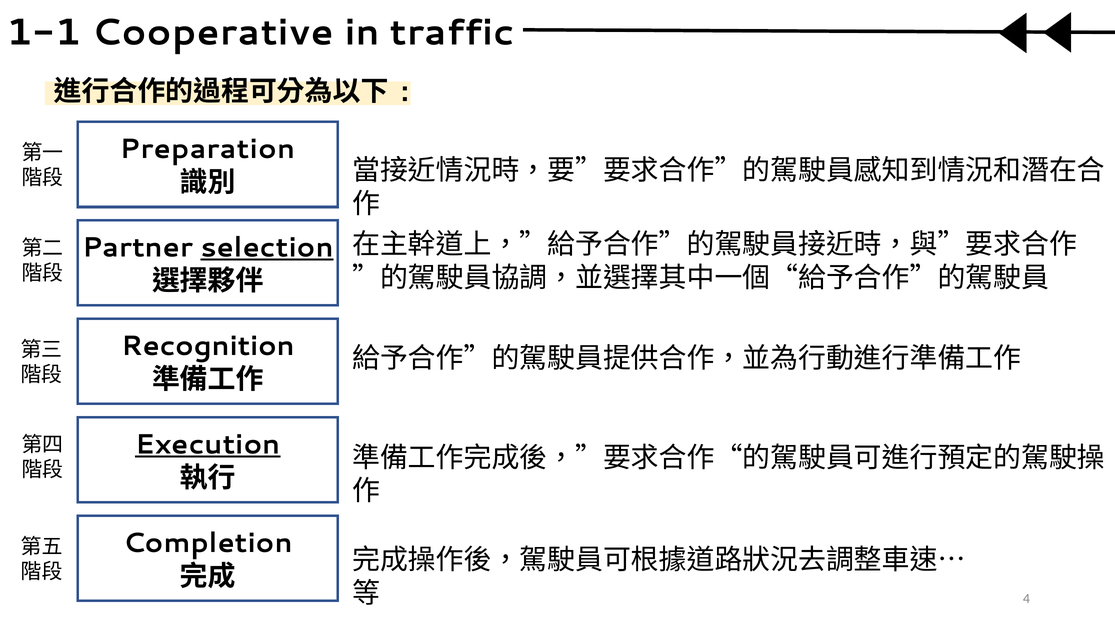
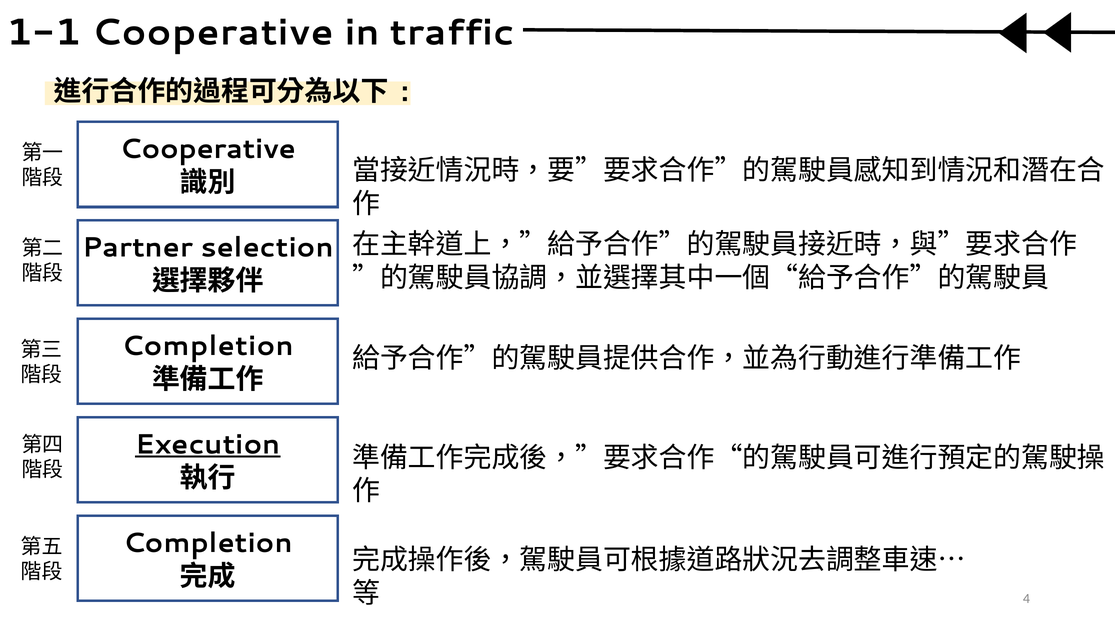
Preparation: Preparation -> Cooperative (208, 149)
selection underline: present -> none (267, 248)
Recognition: Recognition -> Completion (208, 346)
